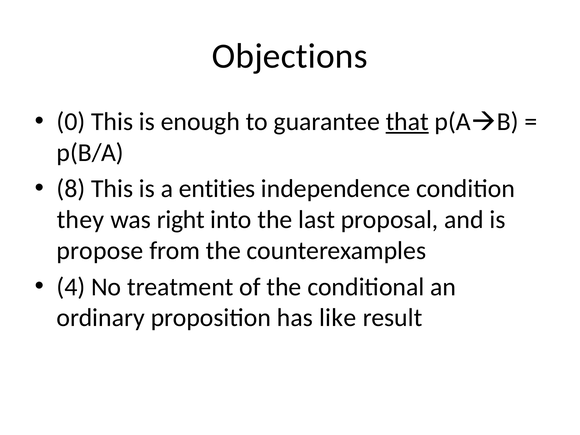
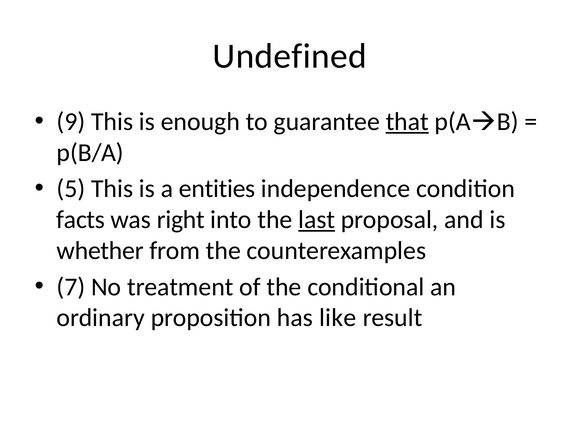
Objections: Objections -> Undefined (290, 56)
0: 0 -> 9 (71, 122)
8: 8 -> 5 (71, 189)
they: they -> facts (81, 220)
last underline: none -> present (317, 220)
propose: propose -> whether (100, 251)
4: 4 -> 7 (71, 287)
